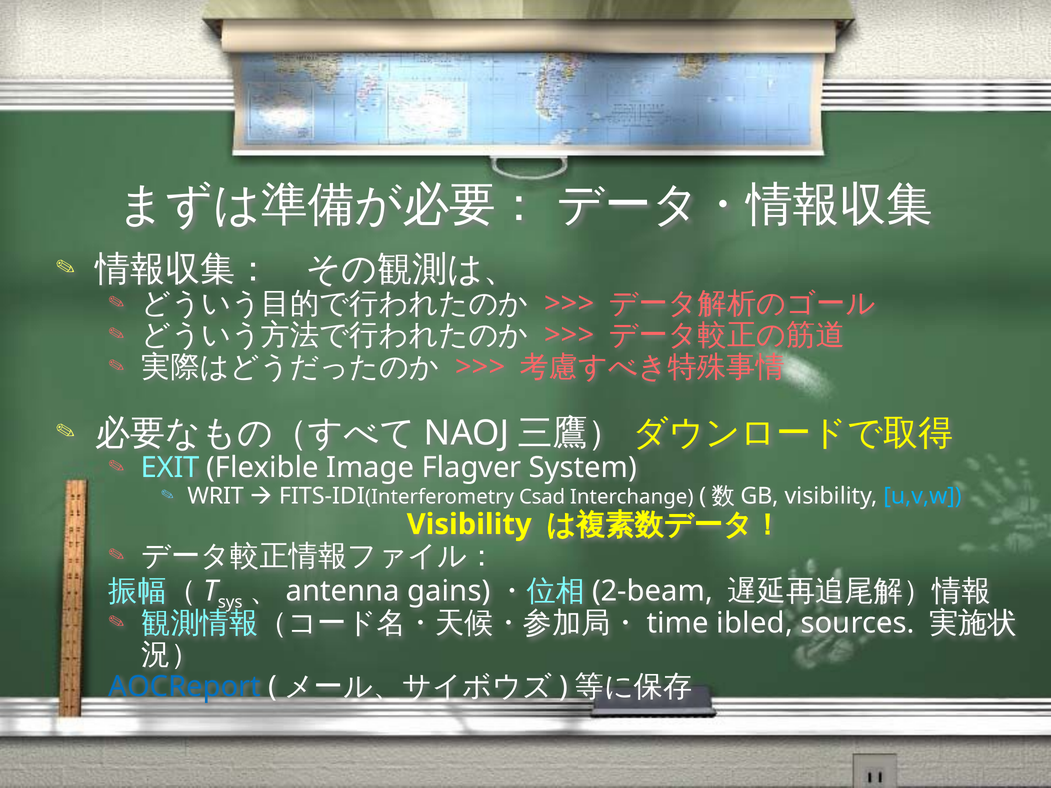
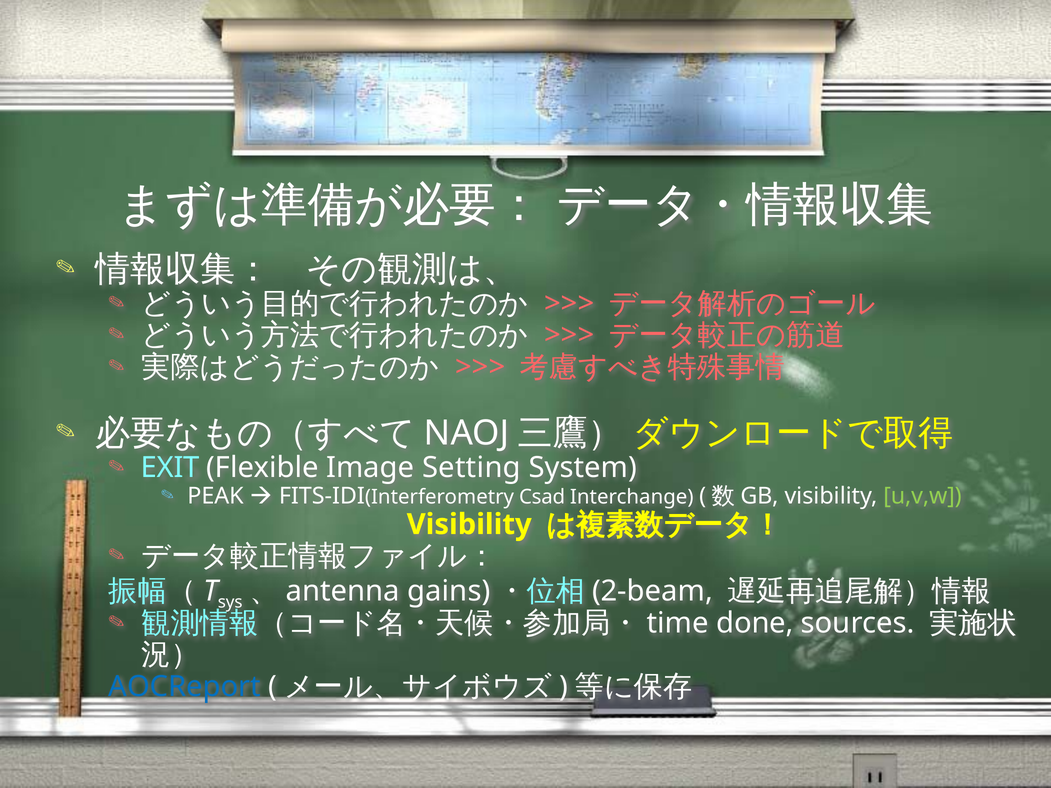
Flagver: Flagver -> Setting (471, 468)
WRIT: WRIT -> PEAK (215, 496)
u,v,w colour: light blue -> light green (923, 496)
ibled: ibled -> done (755, 624)
